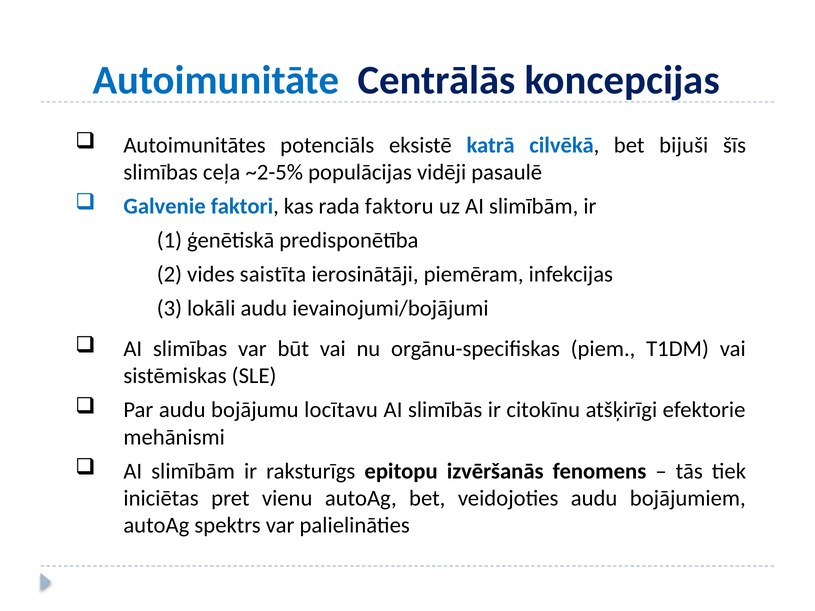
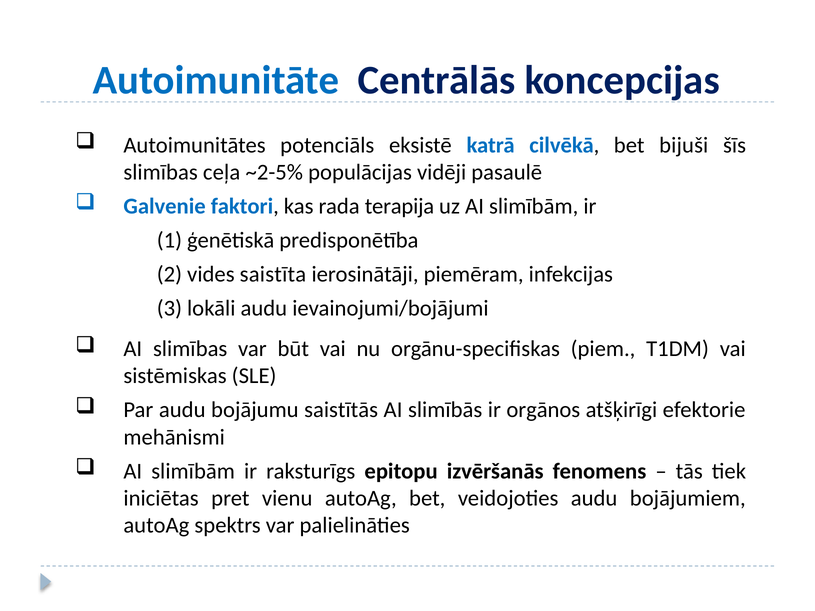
faktoru: faktoru -> terapija (399, 206)
locītavu: locītavu -> saistītās (341, 410)
citokīnu: citokīnu -> orgānos (543, 410)
